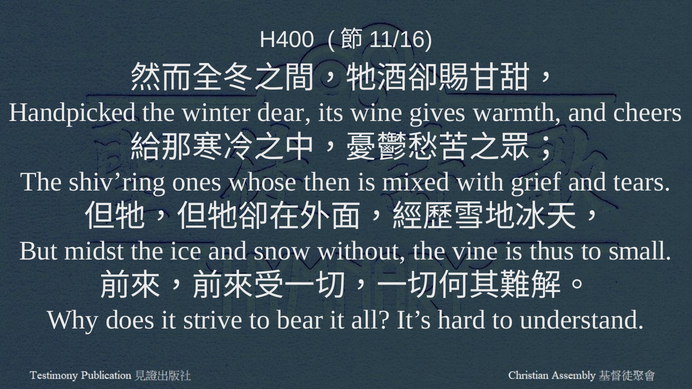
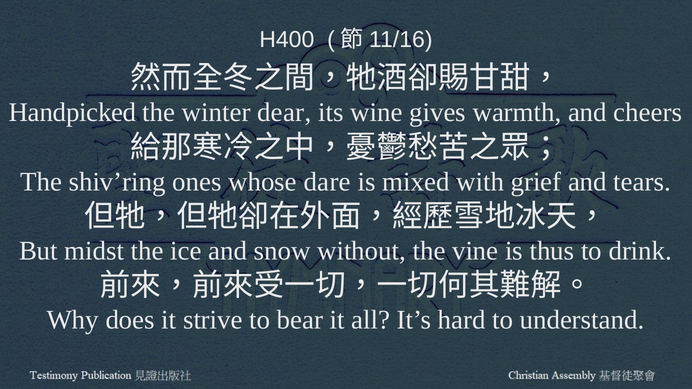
then: then -> dare (327, 182)
small: small -> drink (640, 251)
